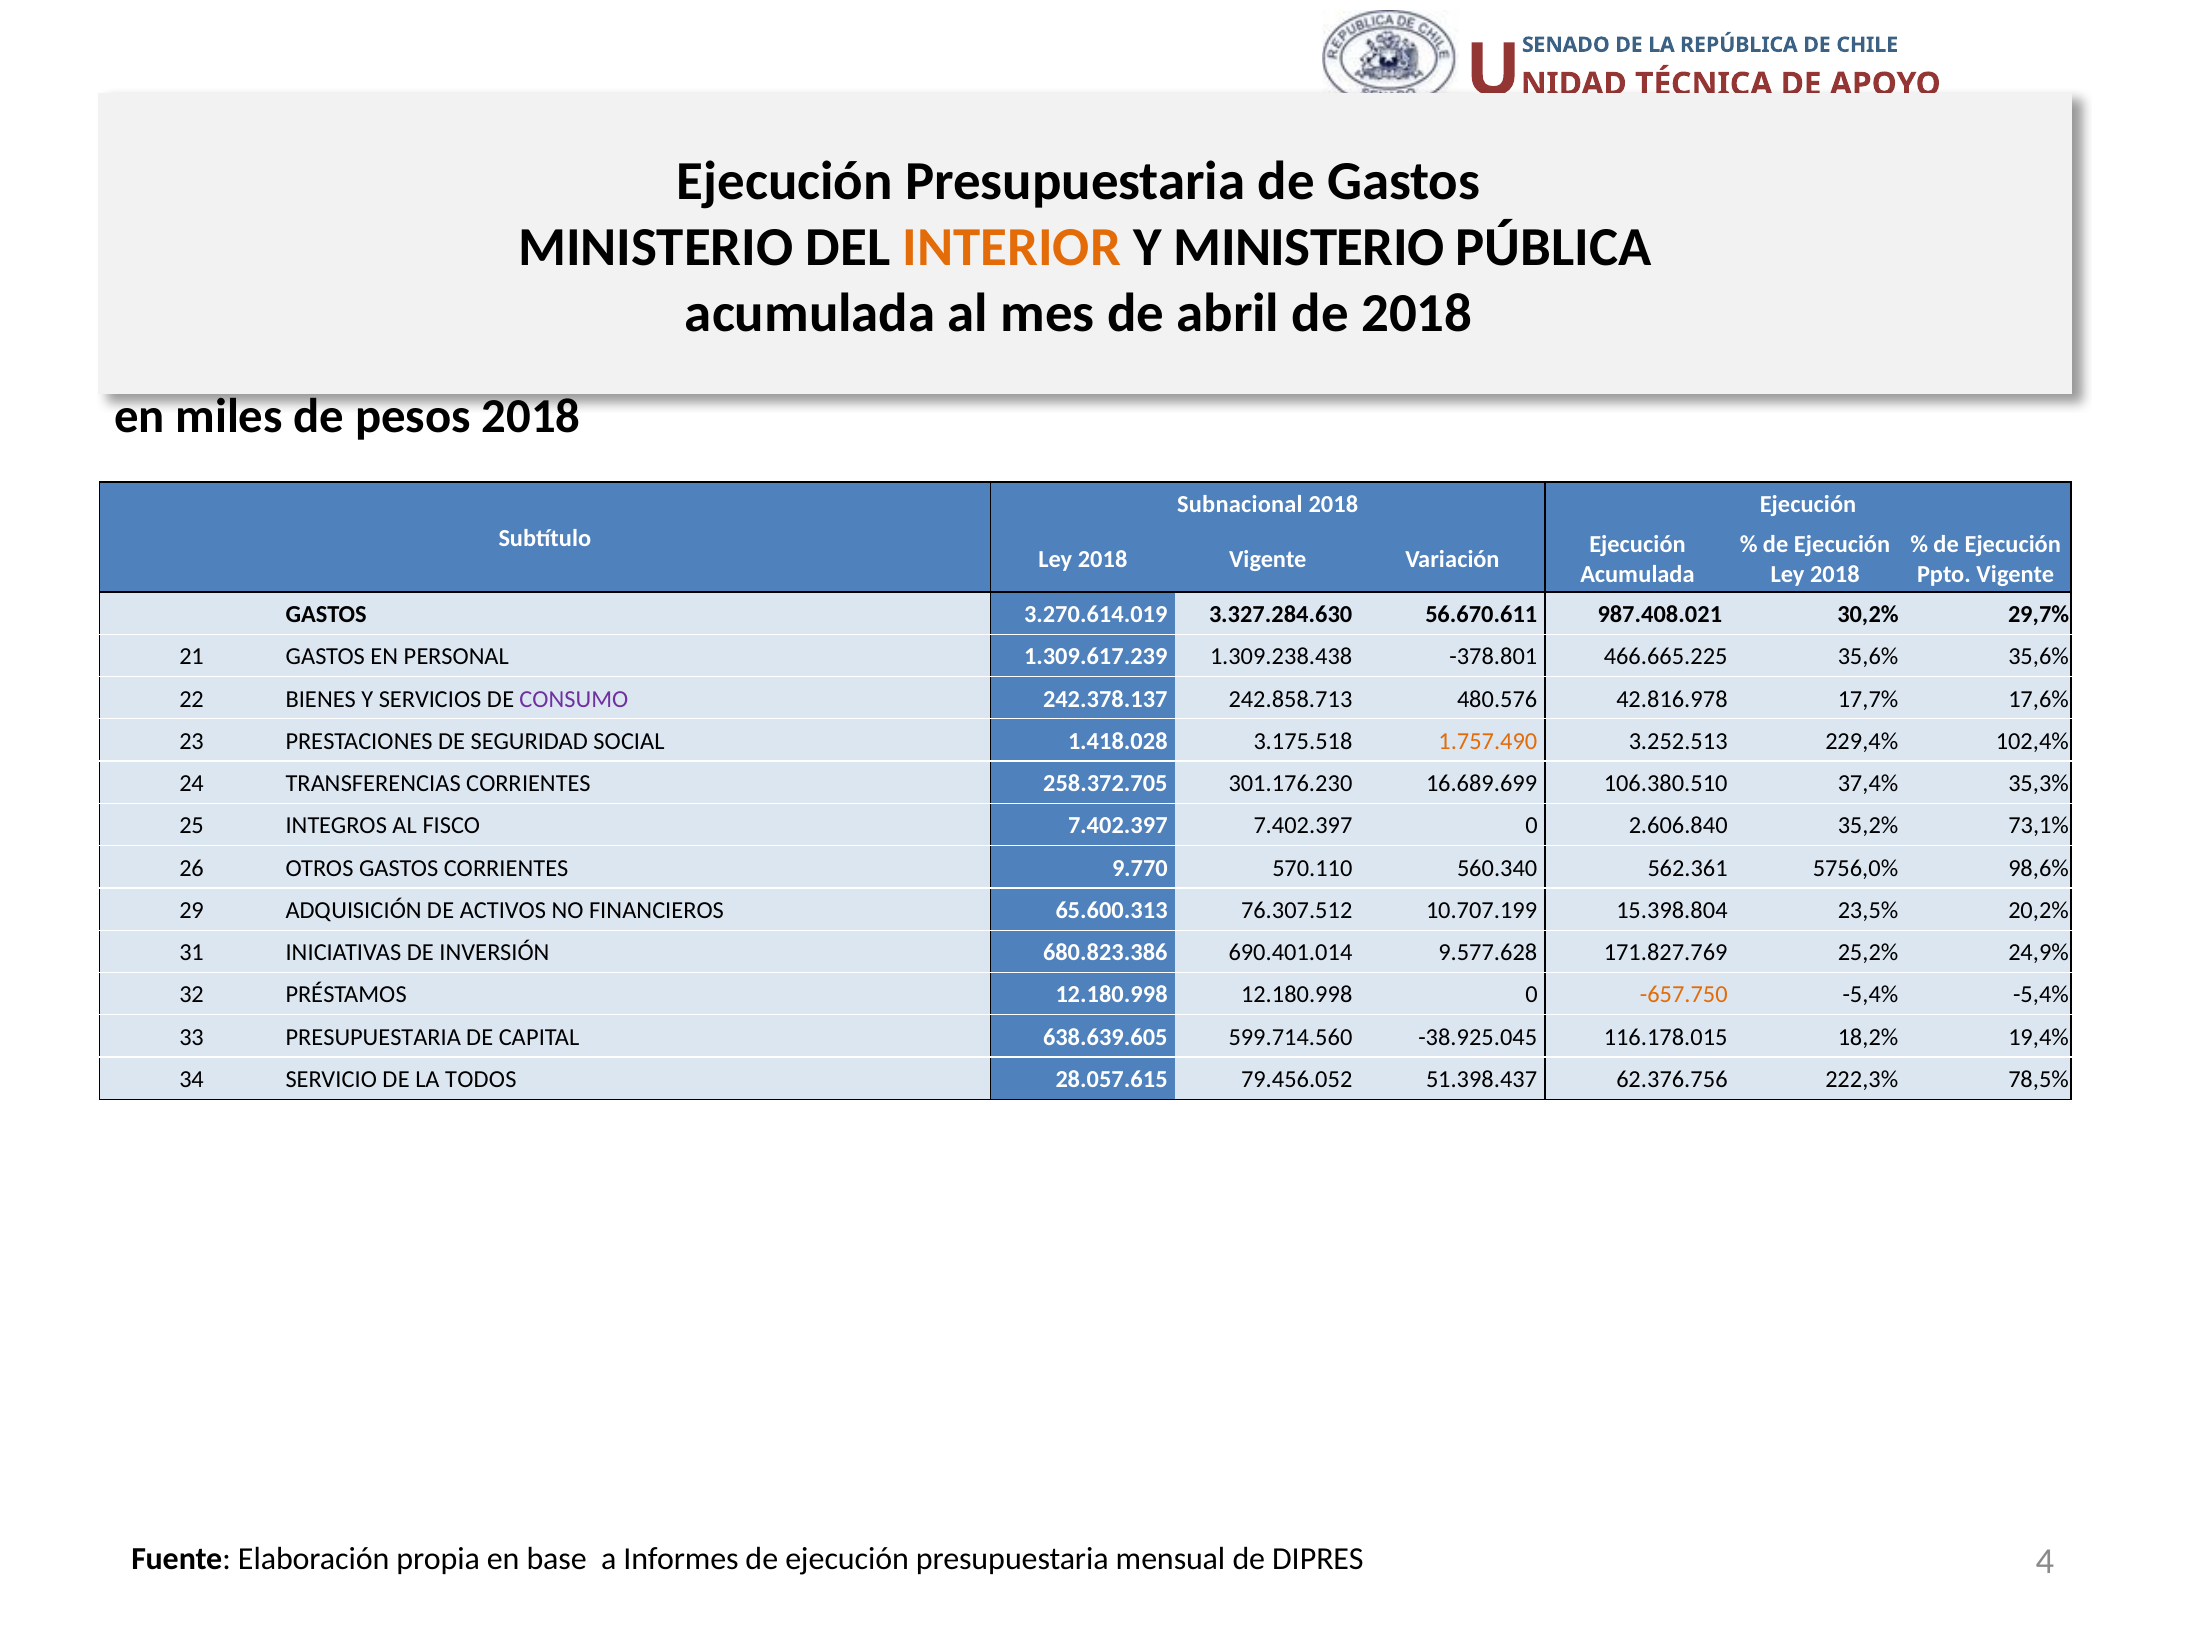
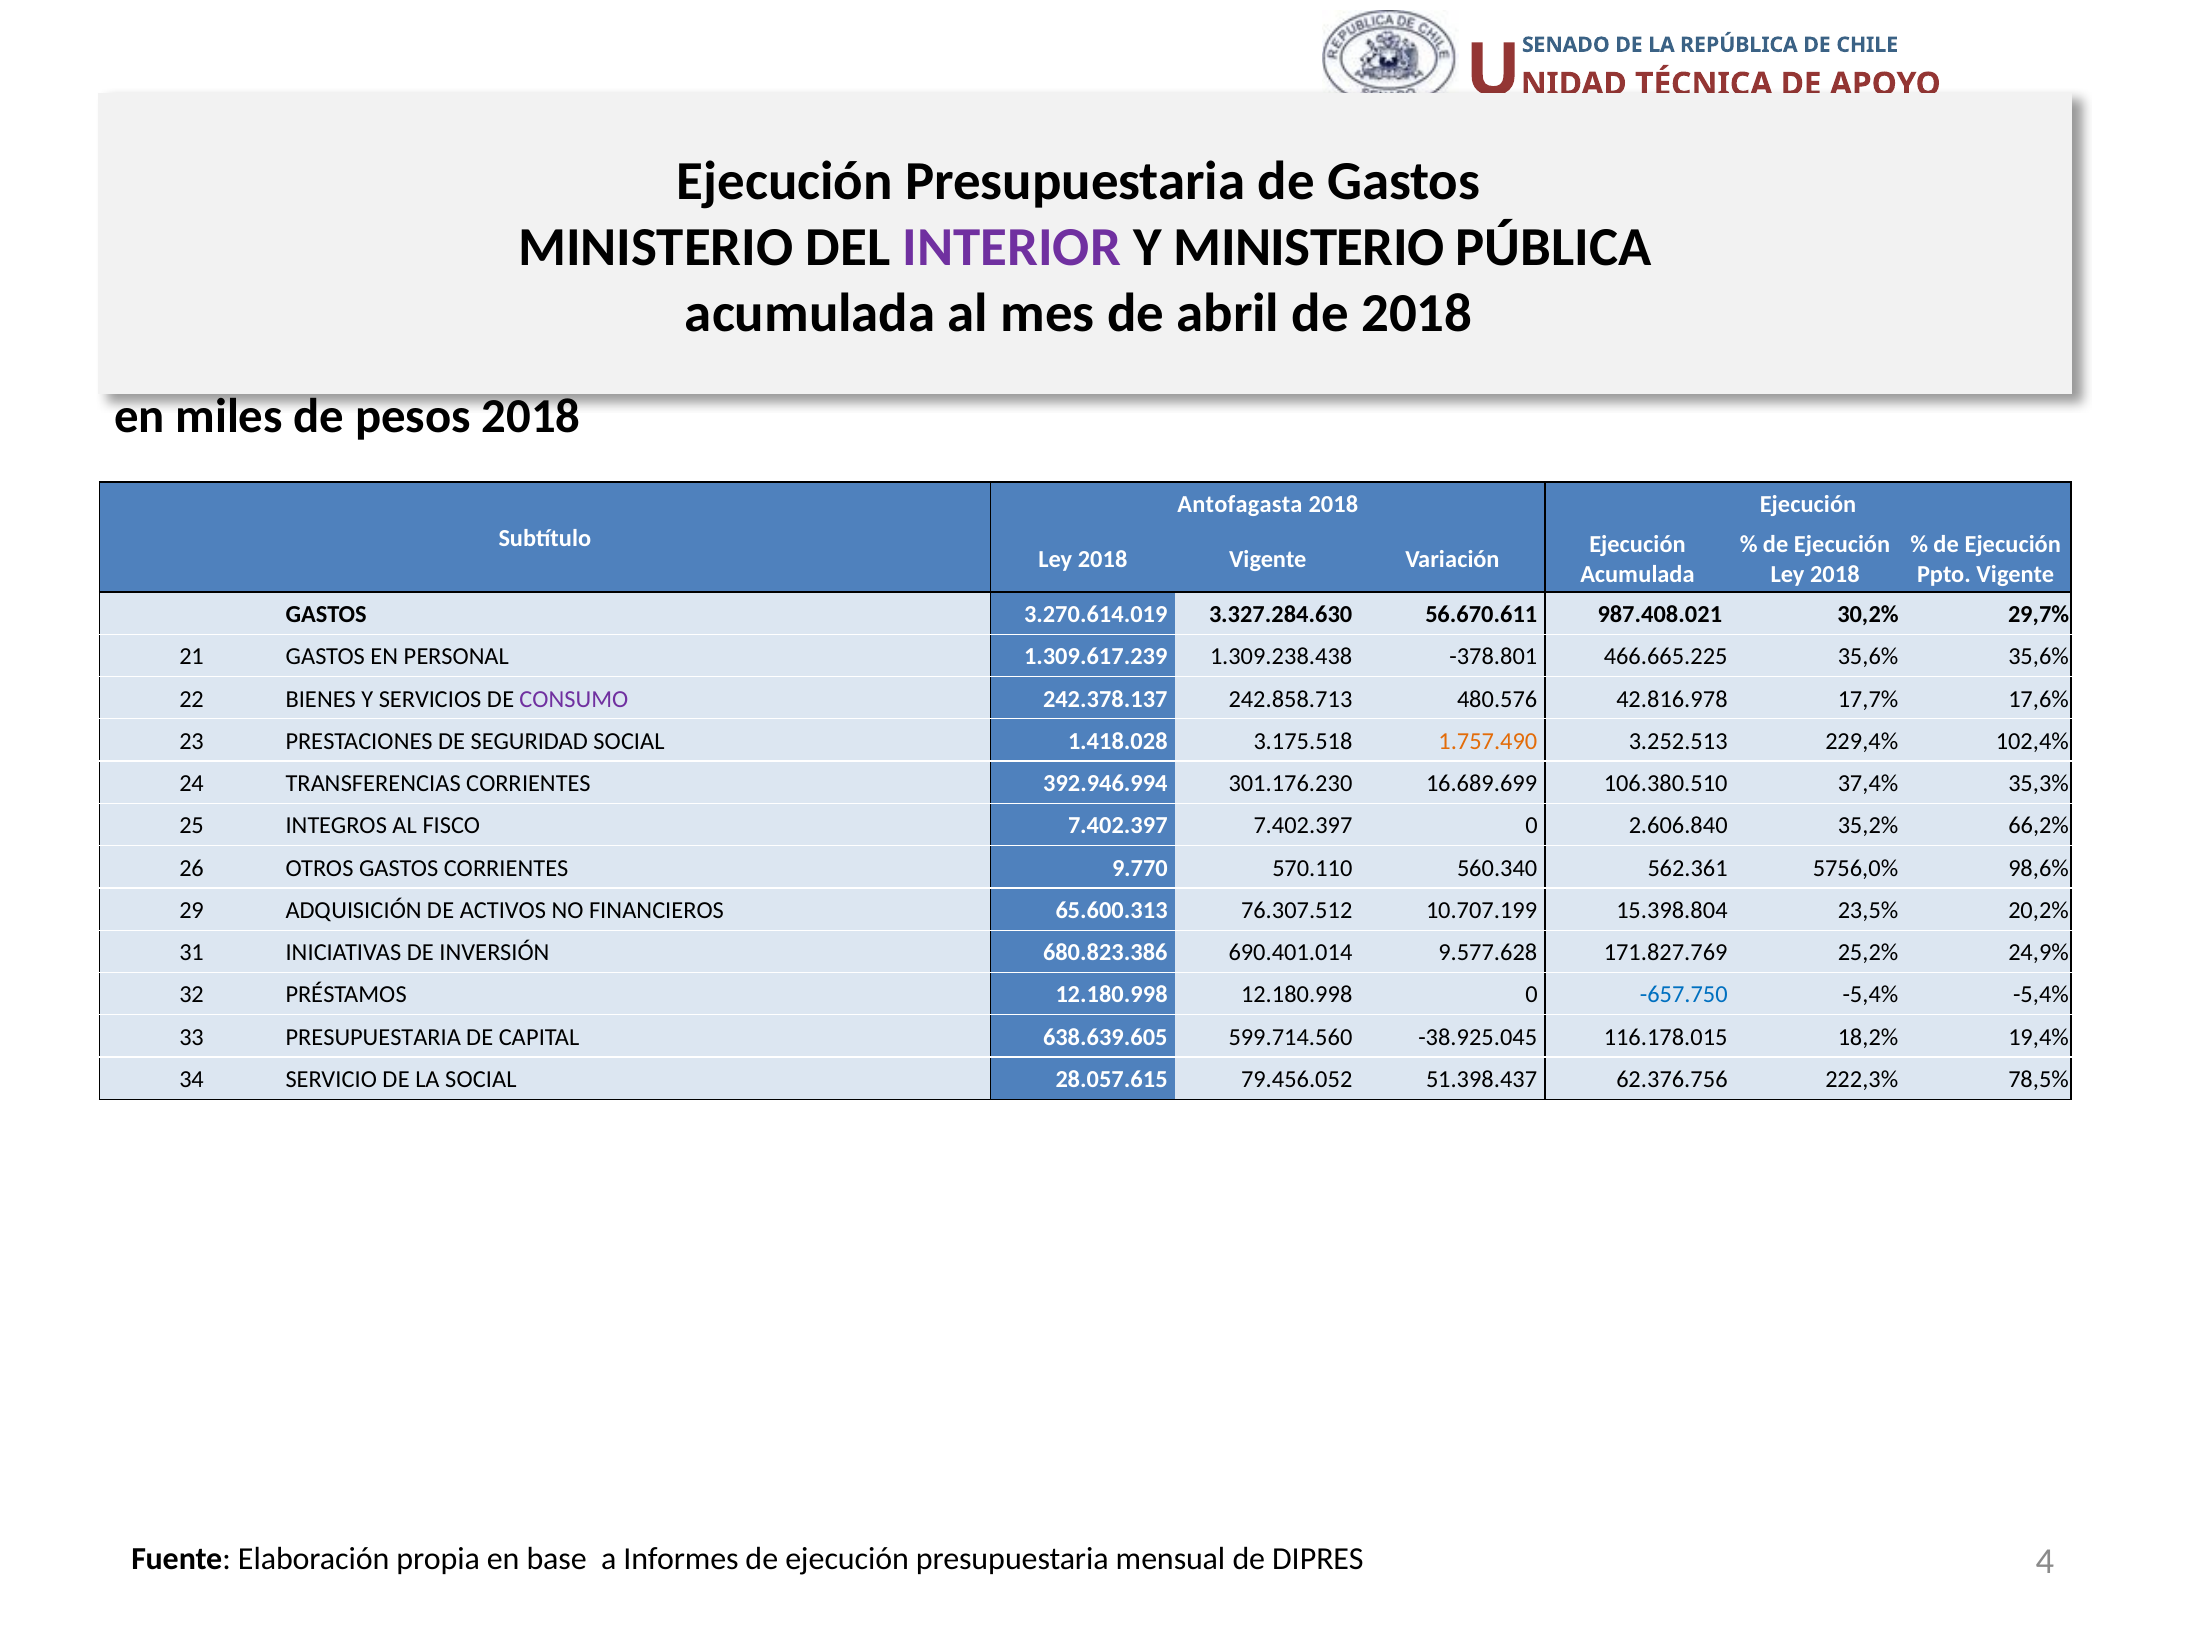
INTERIOR colour: orange -> purple (1012, 247)
Subnacional: Subnacional -> Antofagasta (1240, 504)
258.372.705: 258.372.705 -> 392.946.994 (1105, 784)
73,1%: 73,1% -> 66,2% (2039, 826)
-657.750 colour: orange -> blue (1684, 995)
LA TODOS: TODOS -> SOCIAL (481, 1079)
